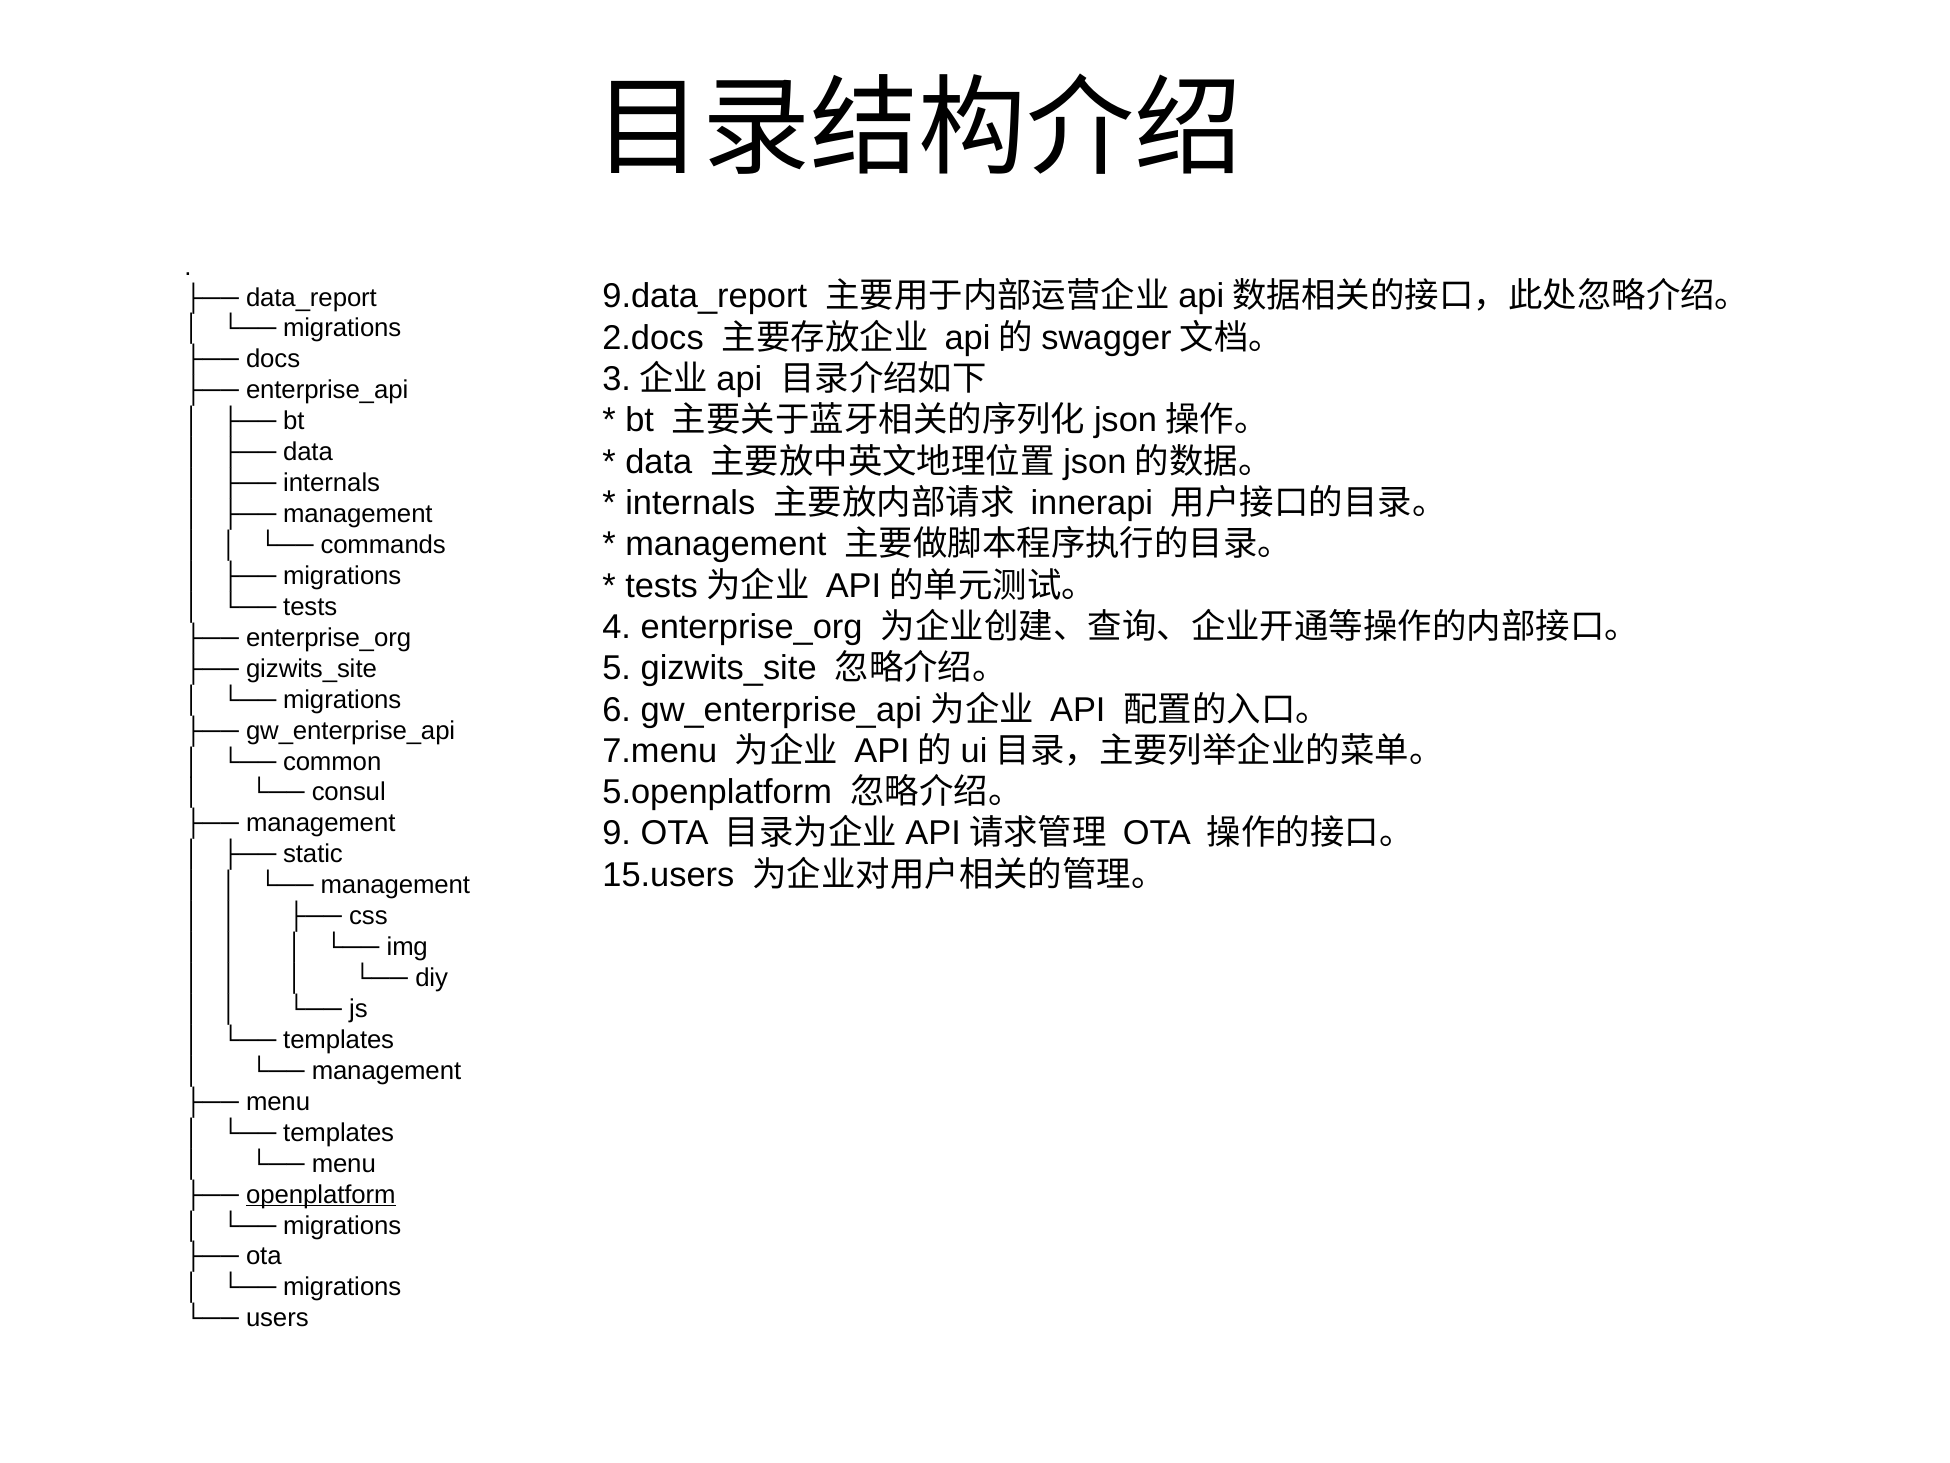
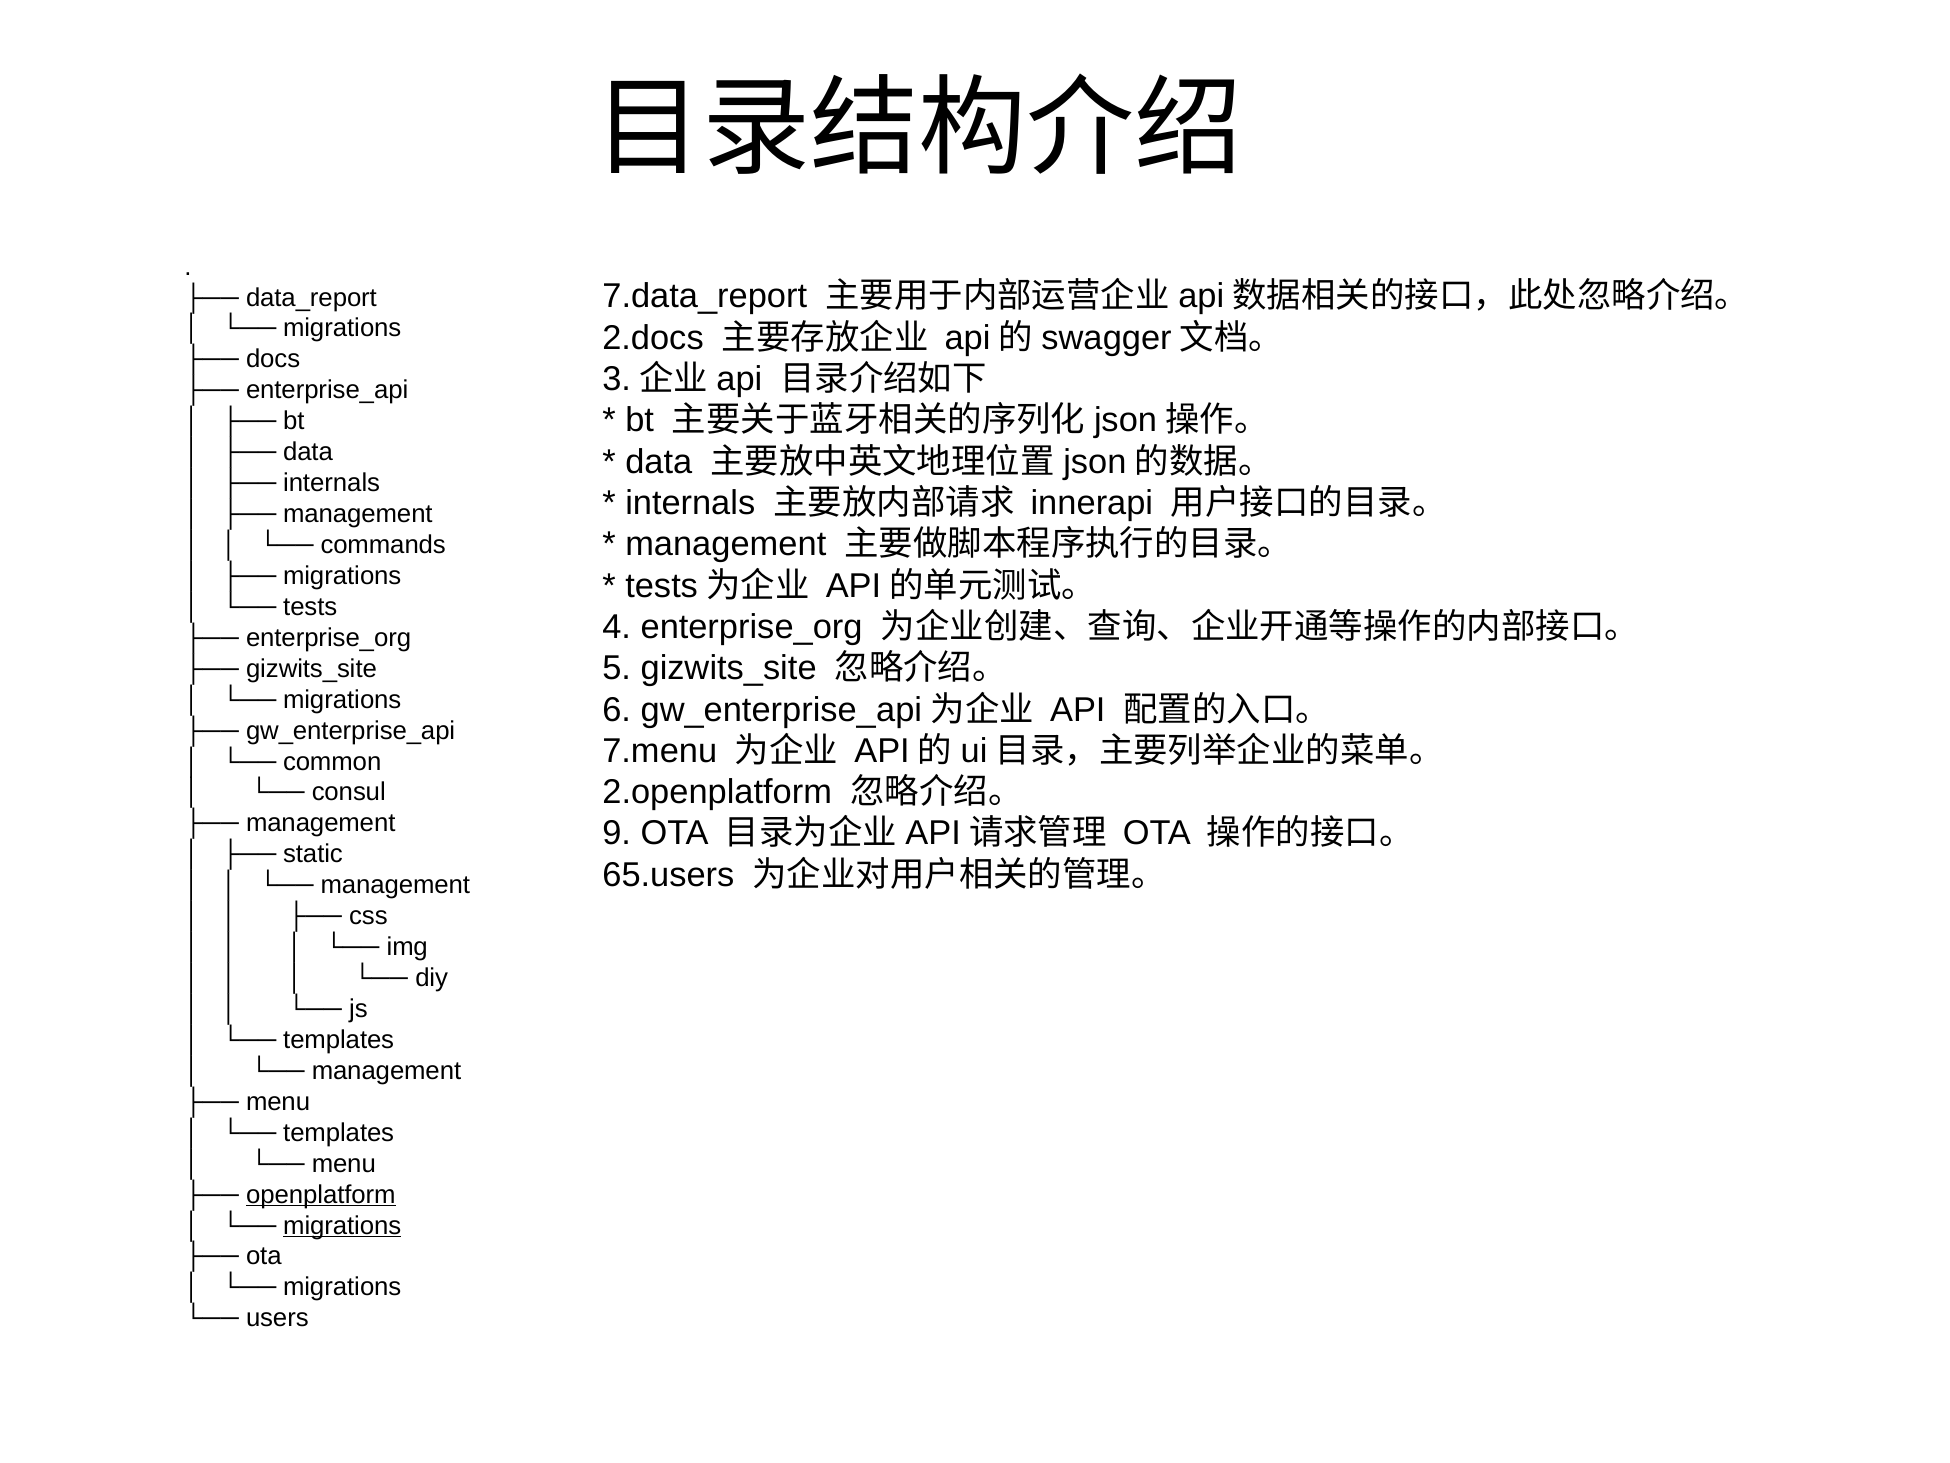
9.data_report: 9.data_report -> 7.data_report (705, 296)
5.openplatform: 5.openplatform -> 2.openplatform (717, 792)
15.users: 15.users -> 65.users (668, 875)
migrations underline: none -> present (342, 1225)
